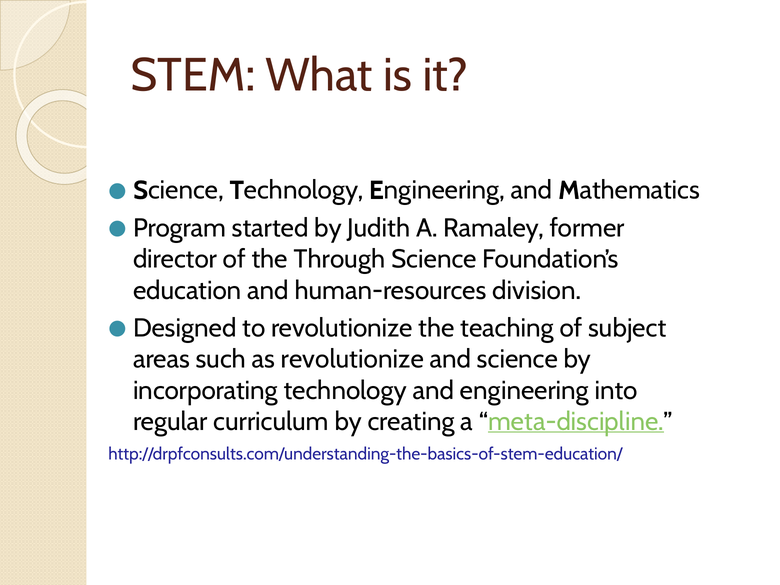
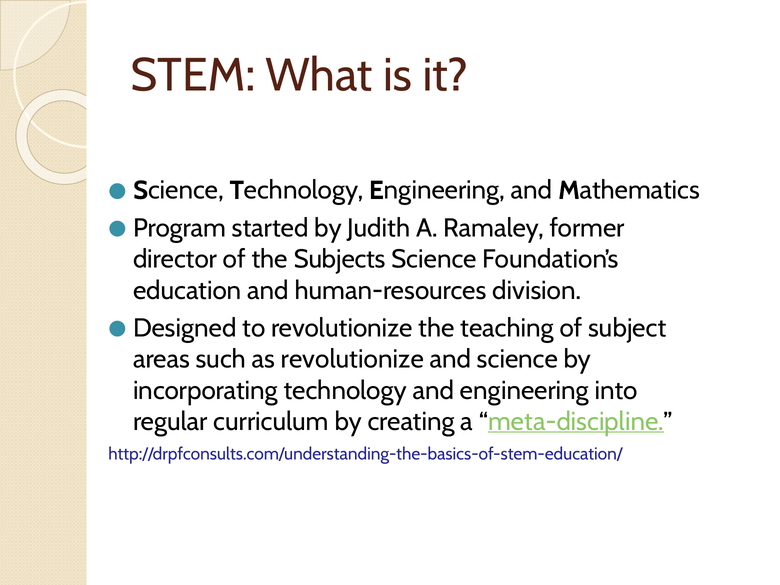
Through: Through -> Subjects (340, 259)
